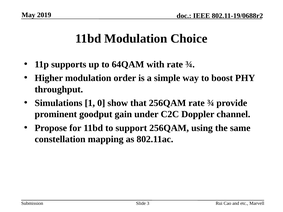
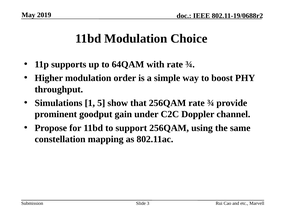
0: 0 -> 5 (101, 103)
